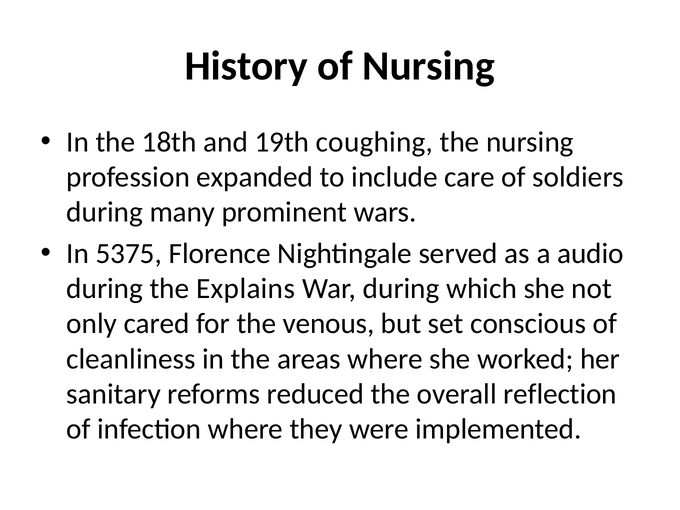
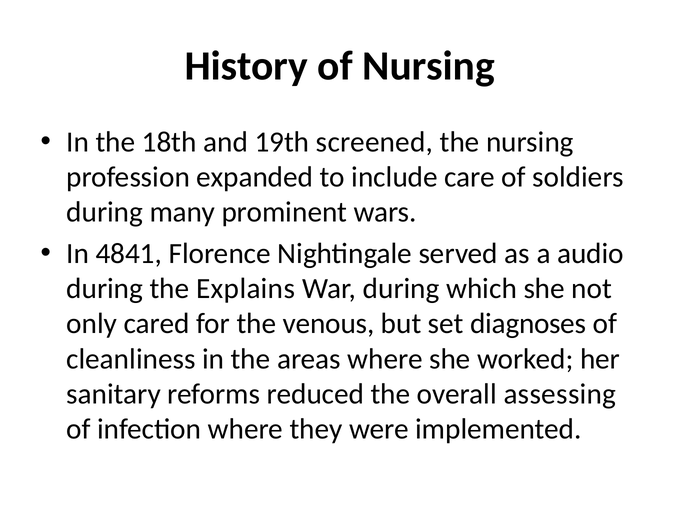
coughing: coughing -> screened (374, 142)
5375: 5375 -> 4841 (129, 254)
conscious: conscious -> diagnoses (528, 324)
reflection: reflection -> assessing (560, 394)
